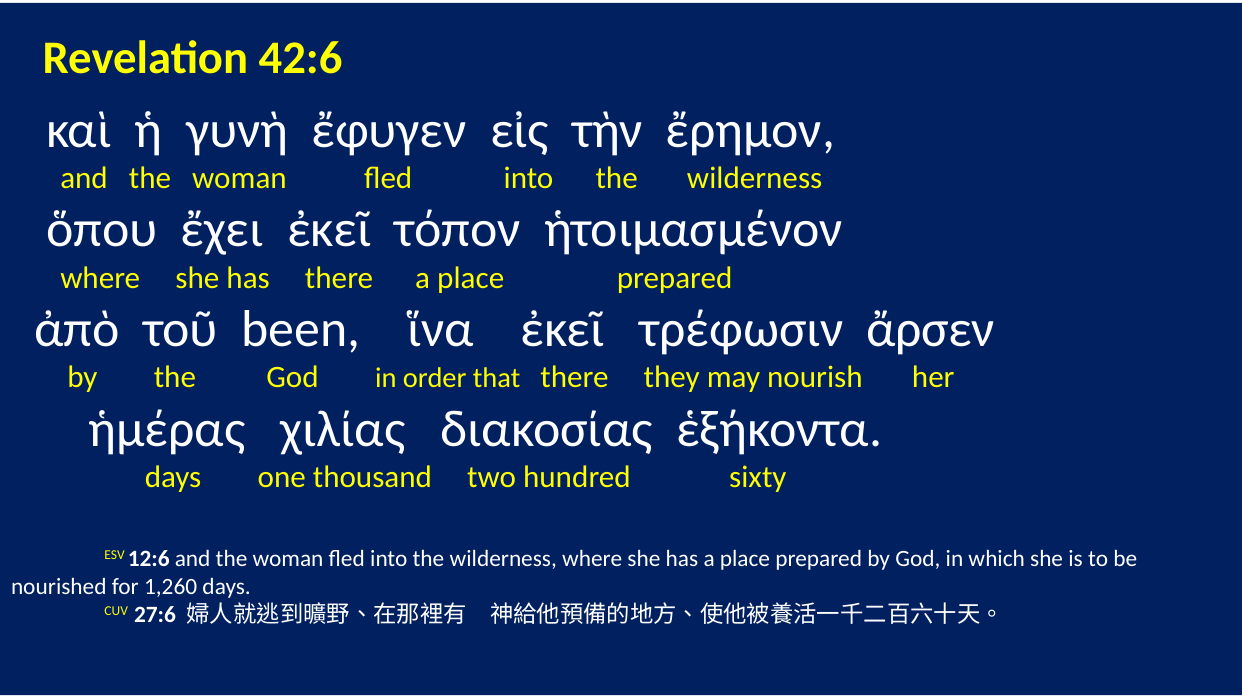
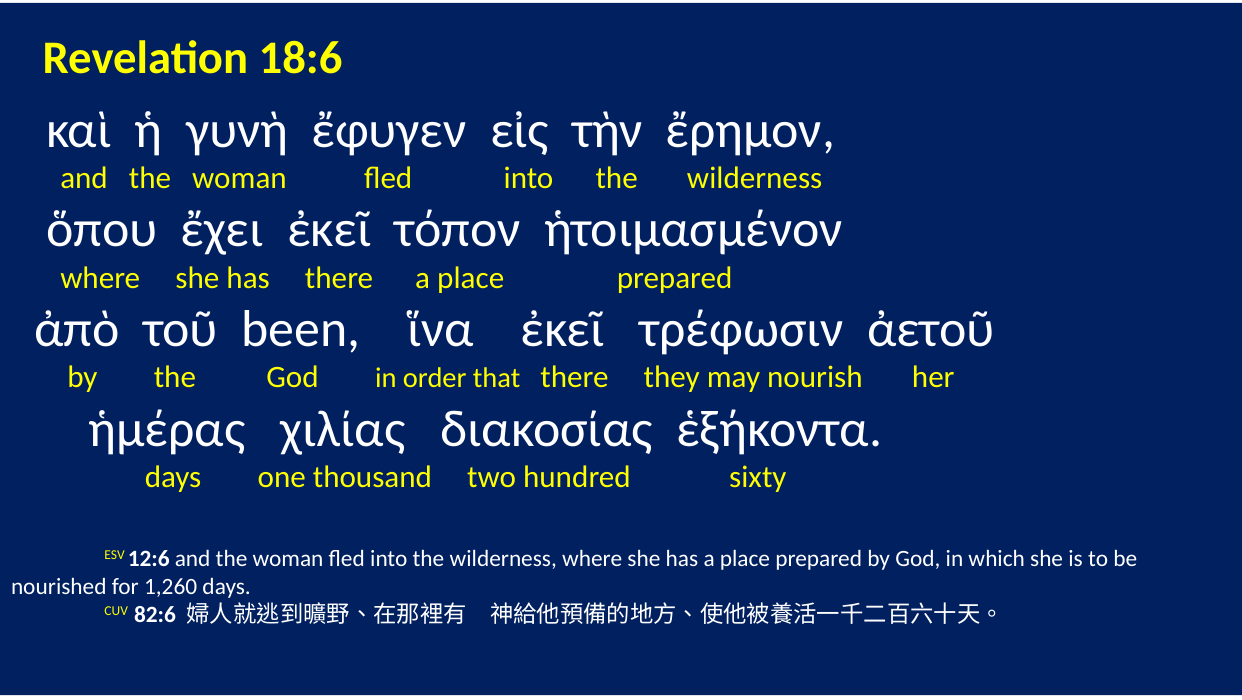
42:6: 42:6 -> 18:6 (301, 58)
ἄρσεν: ἄρσεν -> ἀετοῦ (931, 330)
27:6: 27:6 -> 82:6 (155, 615)
